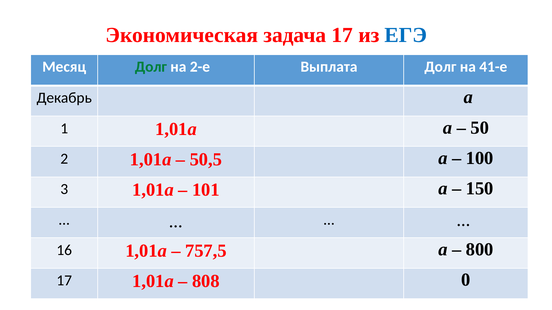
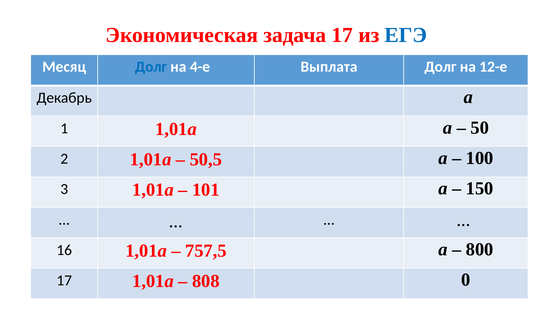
Долг colour: green -> blue (151, 67)
2-е: 2-е -> 4-е (200, 67)
41-е: 41-е -> 12-е (493, 67)
